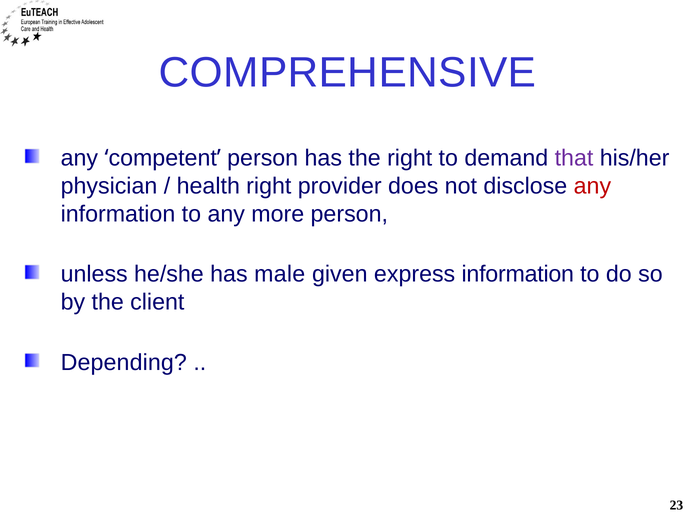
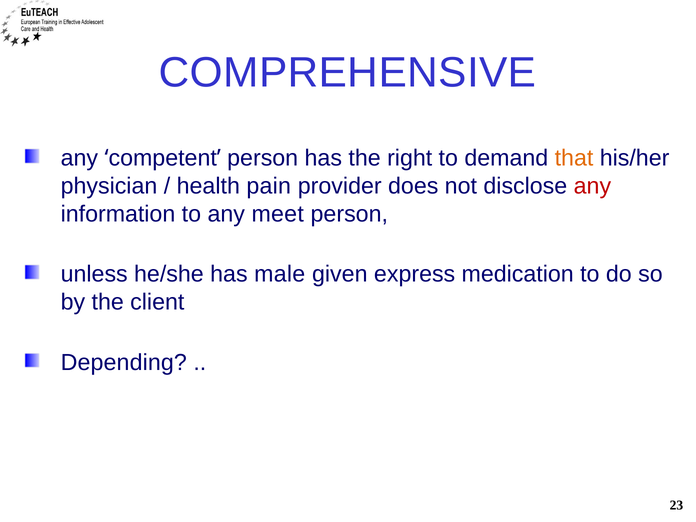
that colour: purple -> orange (574, 158)
health right: right -> pain (269, 186)
more: more -> meet (278, 214)
express information: information -> medication (518, 274)
